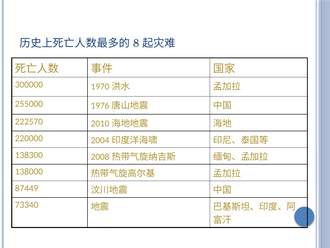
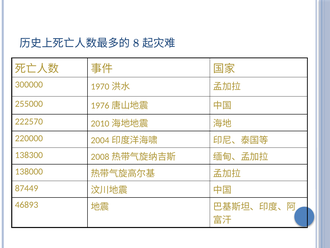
73340: 73340 -> 46893 (27, 205)
